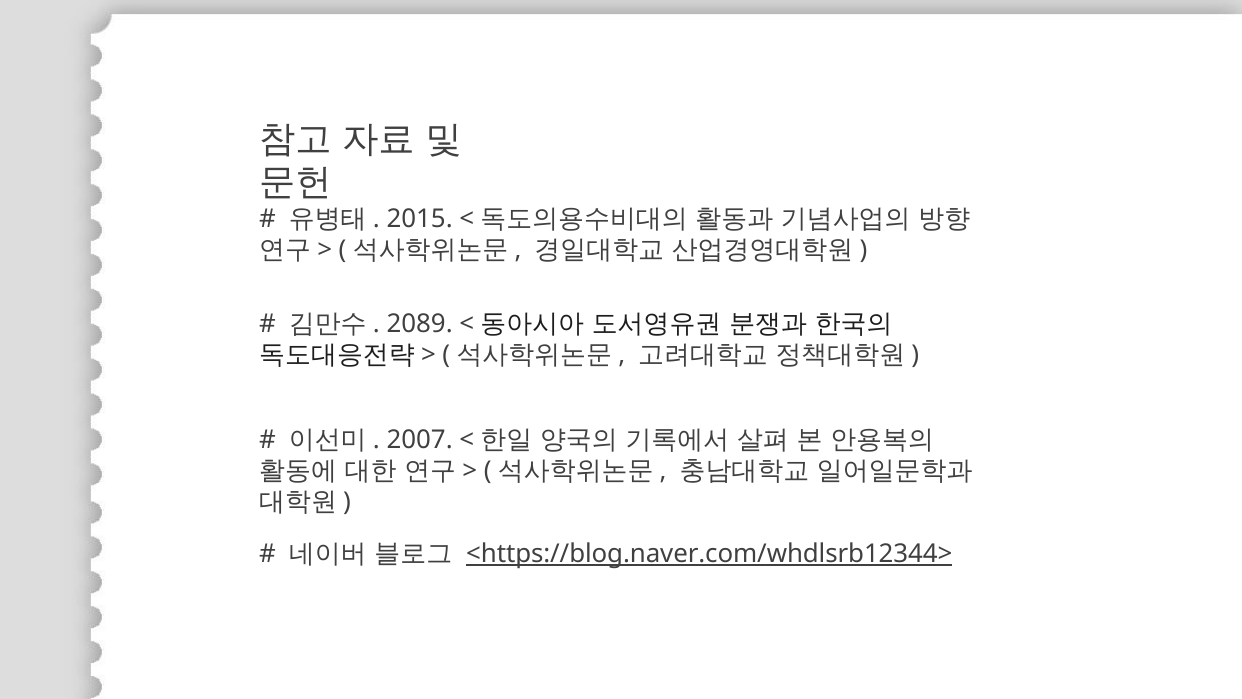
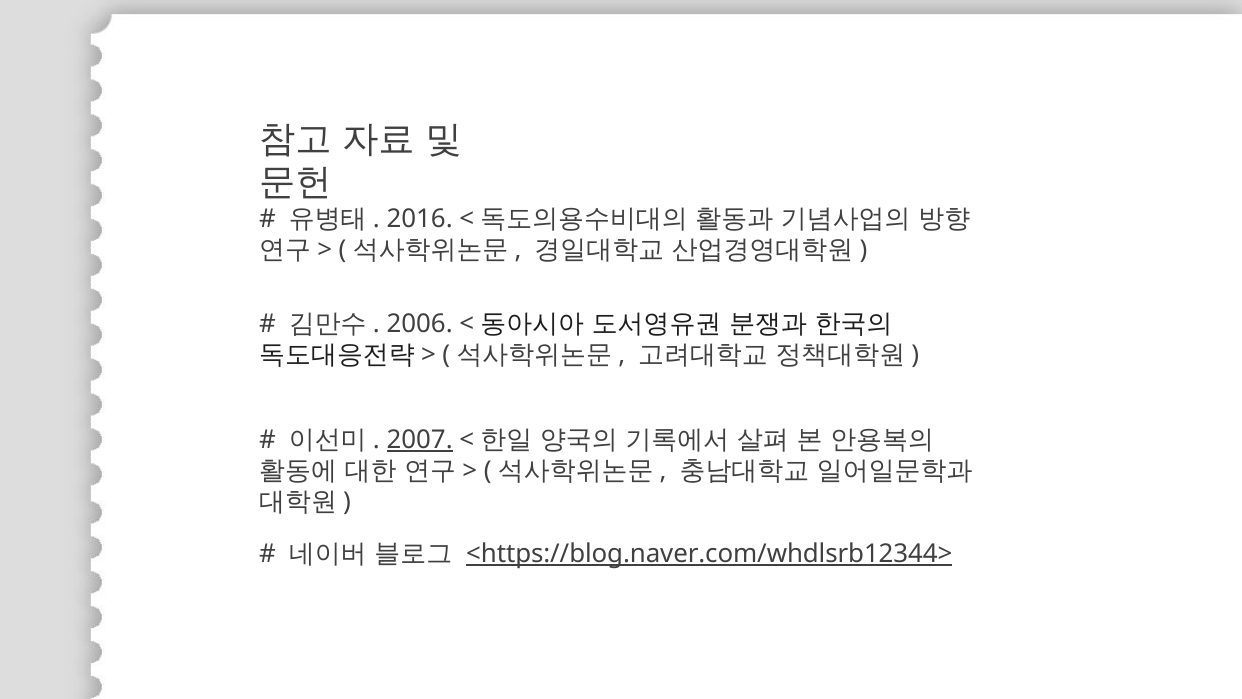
2015: 2015 -> 2016 (420, 218)
2089: 2089 -> 2006 (420, 323)
2007 underline: none -> present (420, 440)
